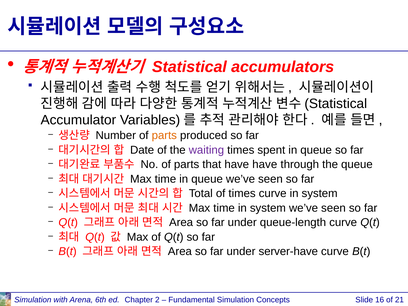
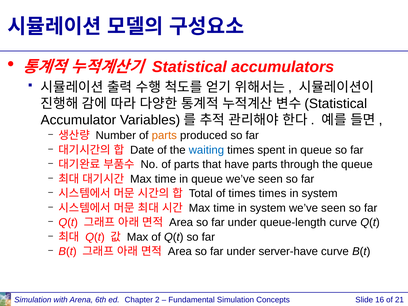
waiting colour: purple -> blue (206, 150)
have have: have -> parts (265, 165)
times curve: curve -> times (273, 194)
